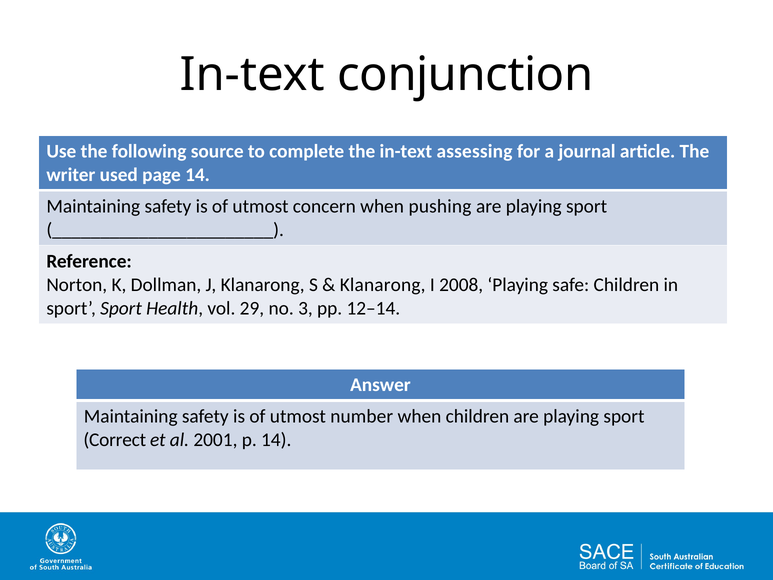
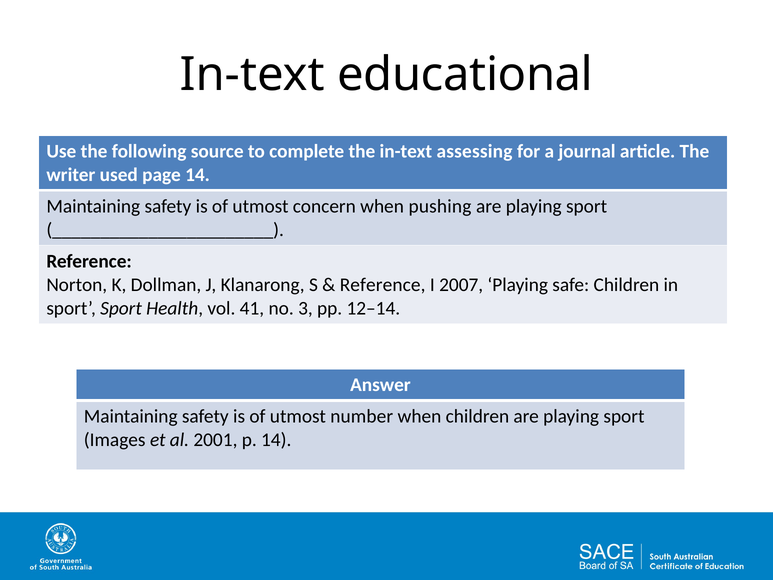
conjunction: conjunction -> educational (465, 75)
Klanarong: Klanarong -> Reference (383, 285)
2008: 2008 -> 2007 (461, 285)
29: 29 -> 41 (252, 308)
Correct: Correct -> Images (115, 440)
